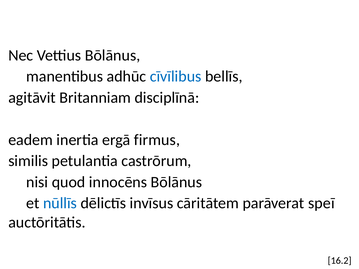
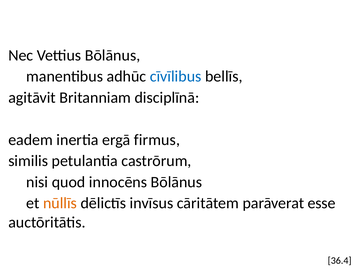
nūllīs colour: blue -> orange (60, 203)
speī: speī -> esse (322, 203)
16.2: 16.2 -> 36.4 (340, 261)
